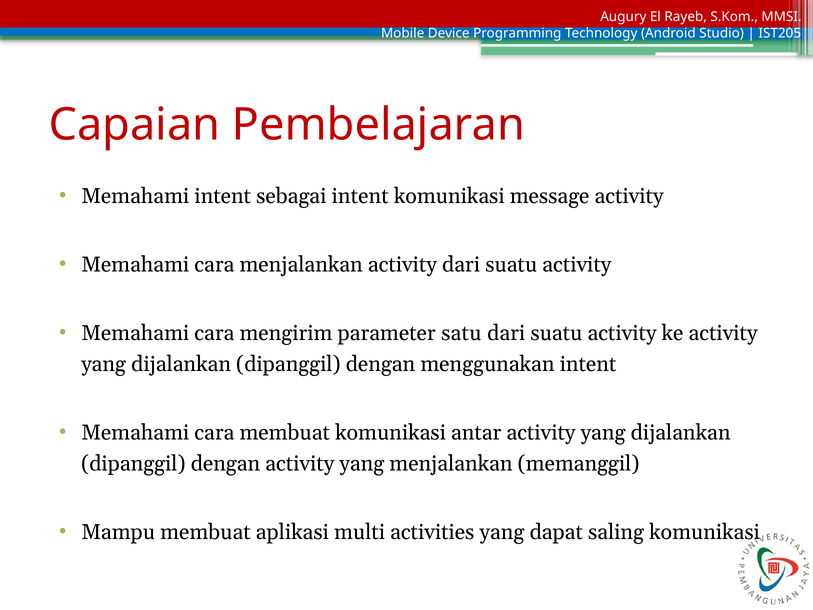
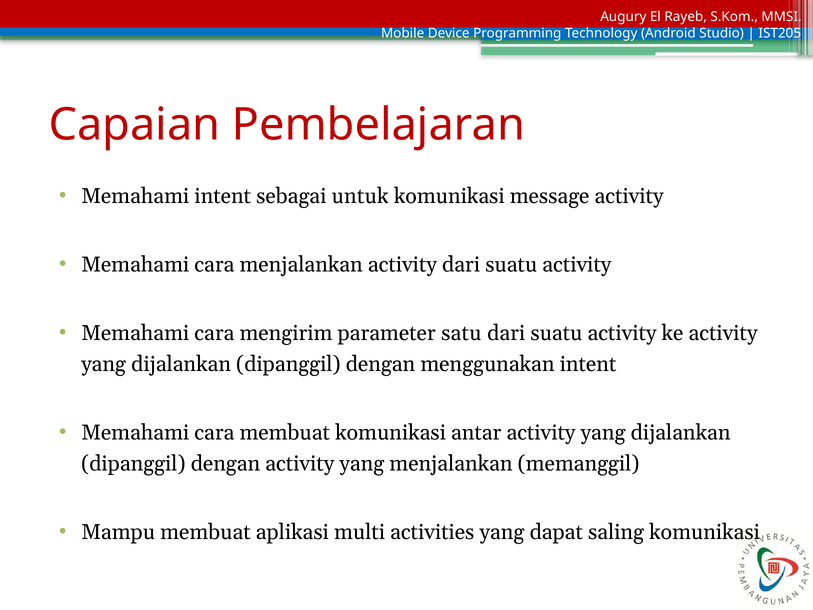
sebagai intent: intent -> untuk (360, 196)
